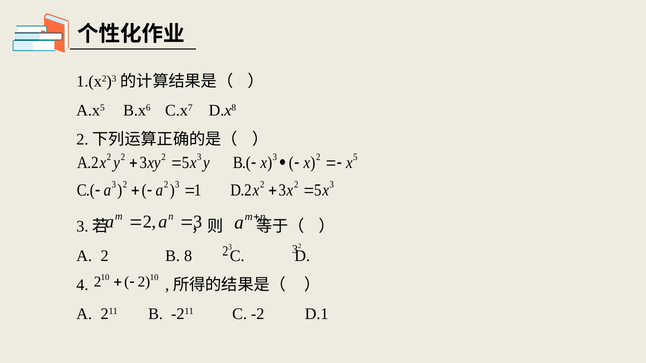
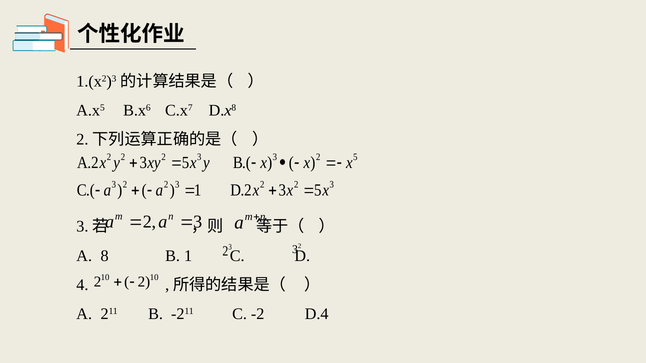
2: 2 -> 8 (105, 256)
B 8: 8 -> 1 (188, 256)
D.1: D.1 -> D.4 (317, 314)
